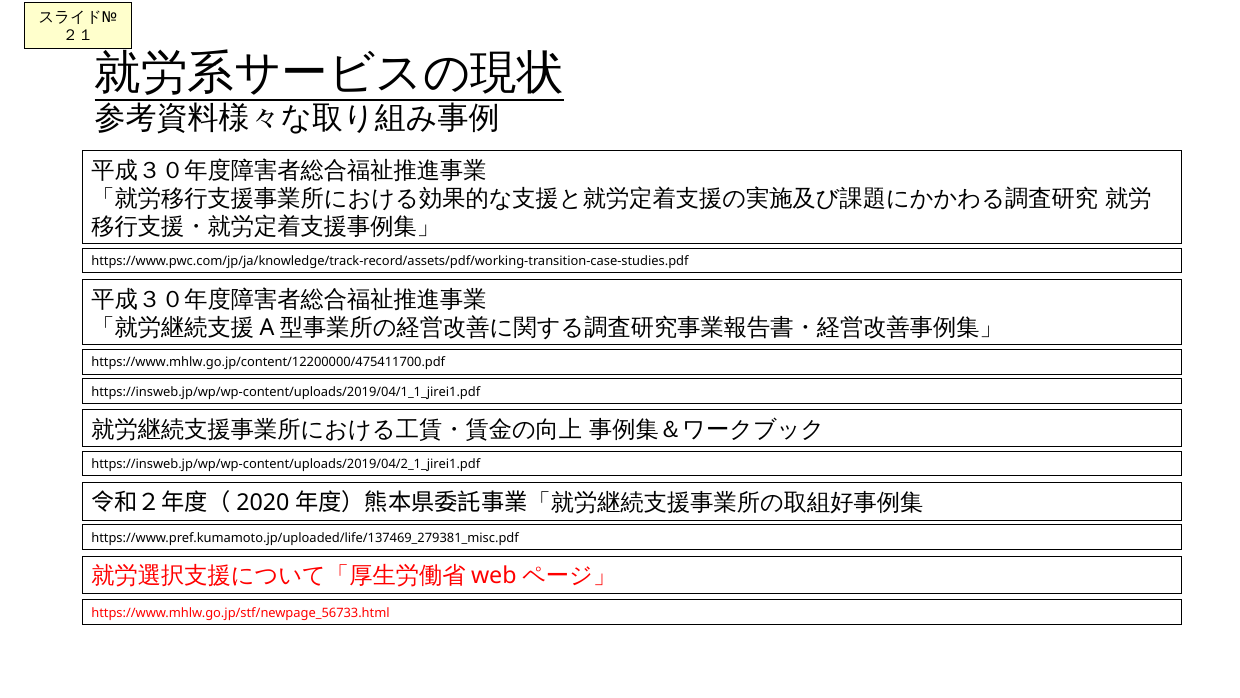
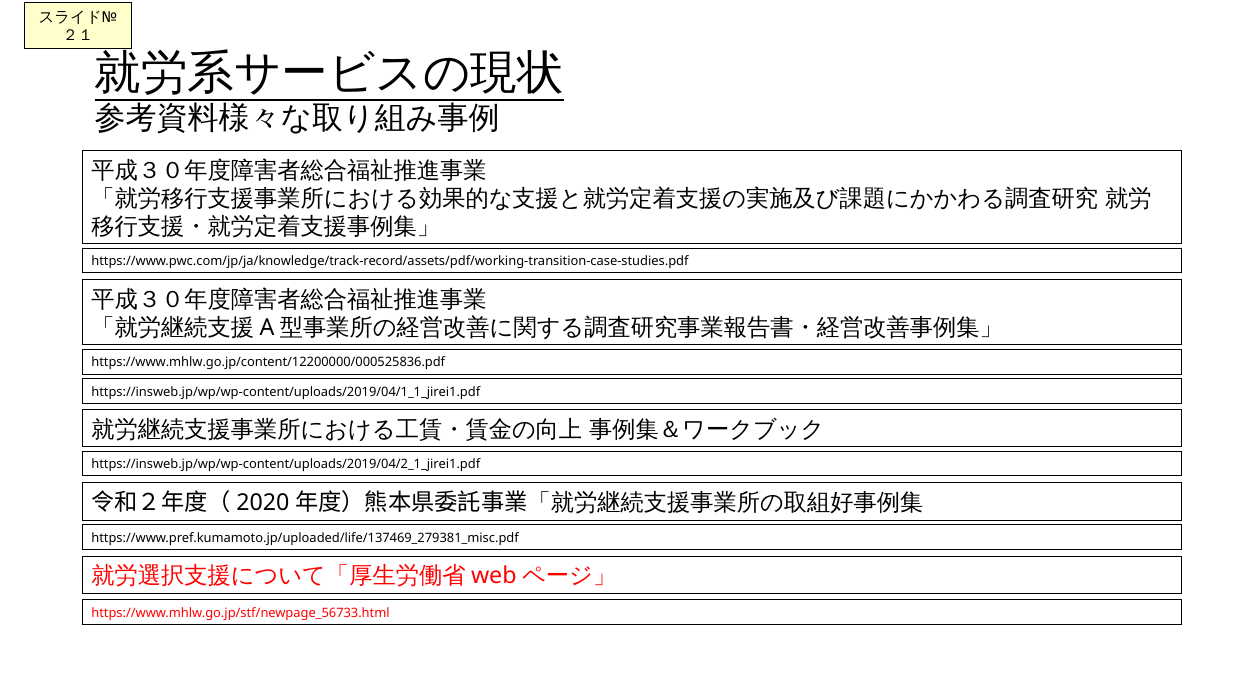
https://www.mhlw.go.jp/content/12200000/475411700.pdf: https://www.mhlw.go.jp/content/12200000/475411700.pdf -> https://www.mhlw.go.jp/content/12200000/000525836.pdf (268, 362)
